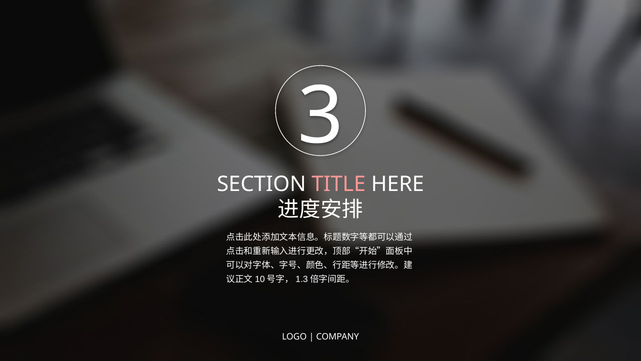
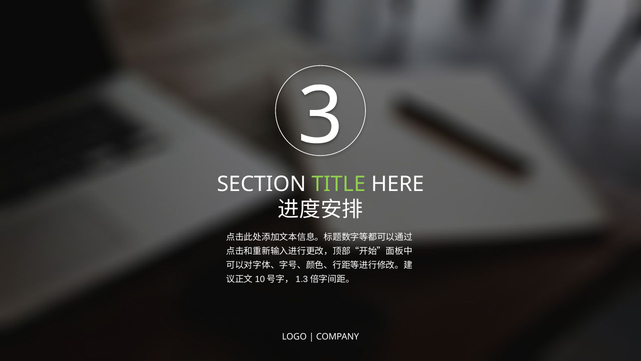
TITLE colour: pink -> light green (339, 184)
